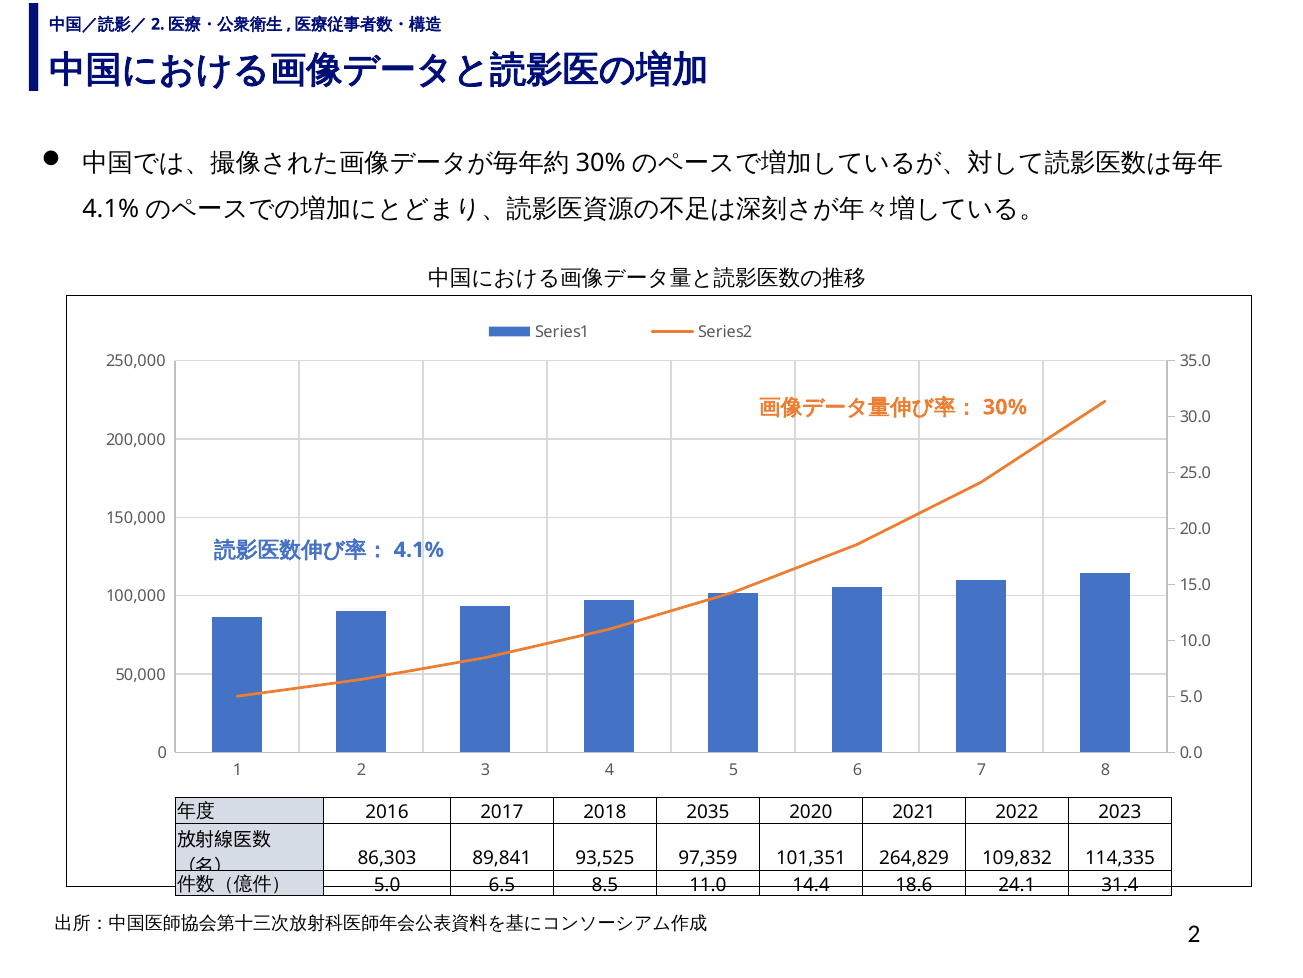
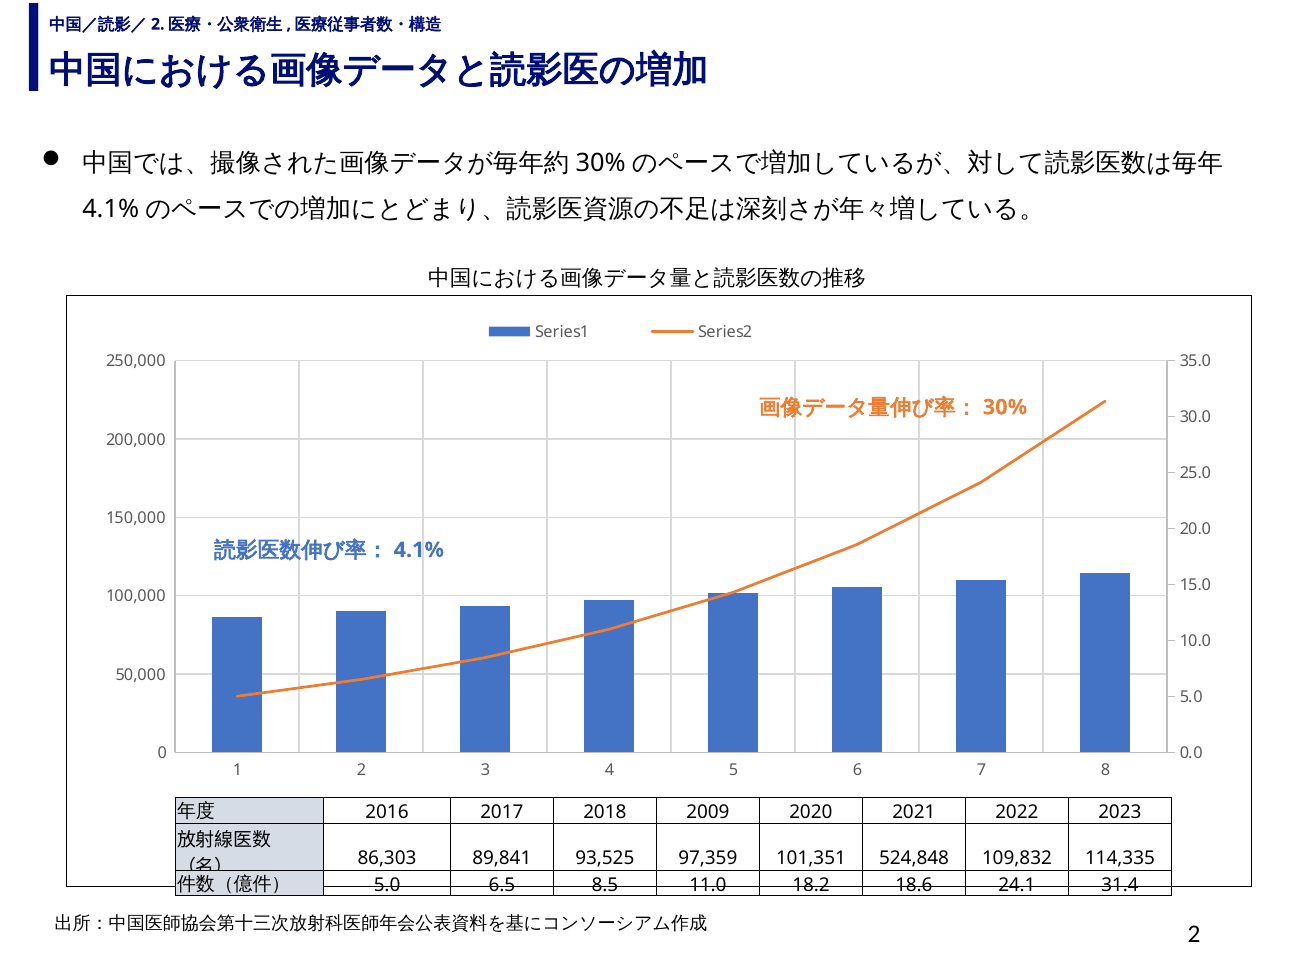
2035: 2035 -> 2009 (708, 812)
264,829: 264,829 -> 524,848 (914, 858)
14.4: 14.4 -> 18.2 (811, 885)
